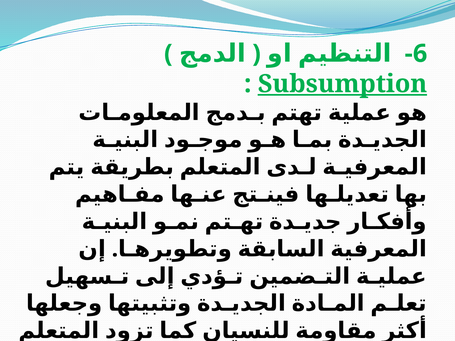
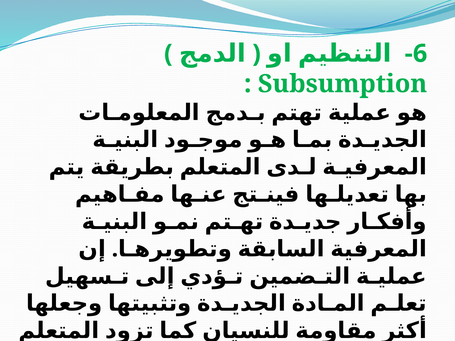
Subsumption underline: present -> none (342, 84)
